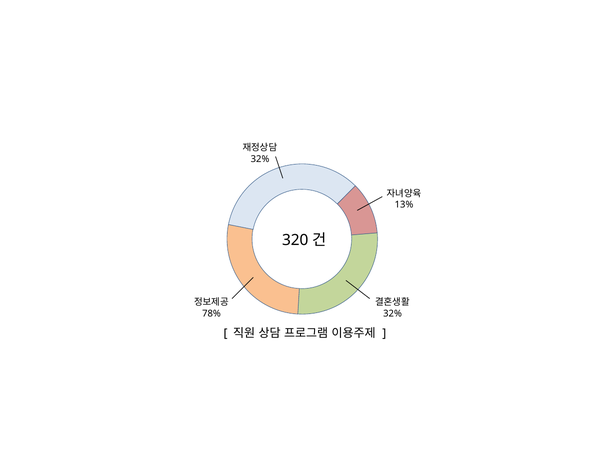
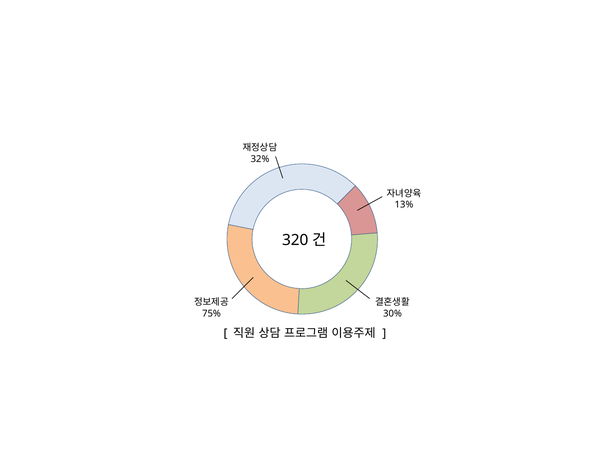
78%: 78% -> 75% (212, 313)
32%: 32% -> 30% (393, 314)
